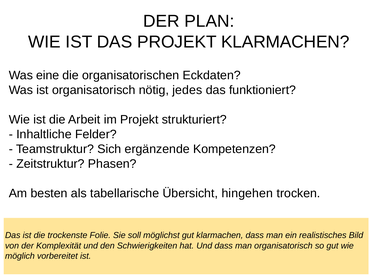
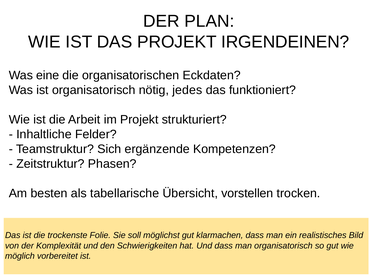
PROJEKT KLARMACHEN: KLARMACHEN -> IRGENDEINEN (285, 42)
hingehen: hingehen -> vorstellen (247, 194)
